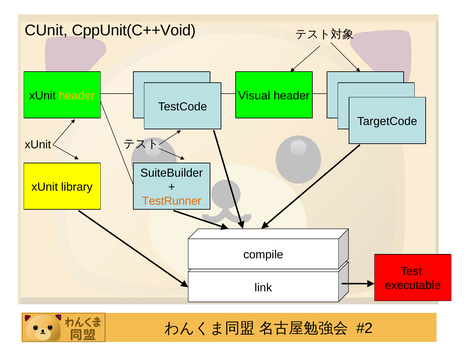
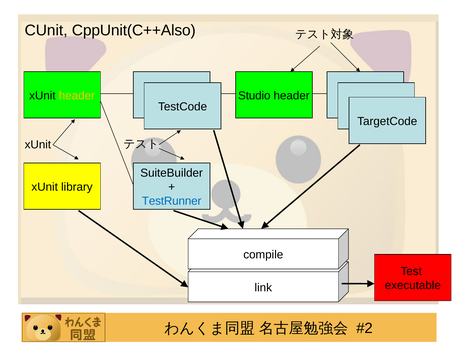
CppUnit(C++Void: CppUnit(C++Void -> CppUnit(C++Also (134, 30)
Visual: Visual -> Studio (254, 96)
TestRunner colour: orange -> blue (172, 201)
